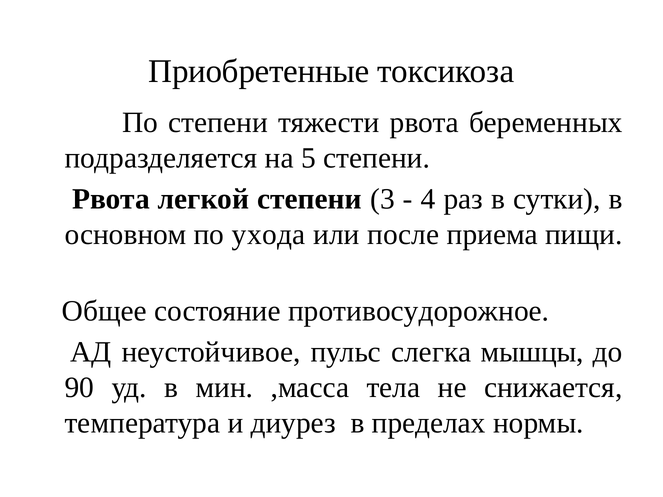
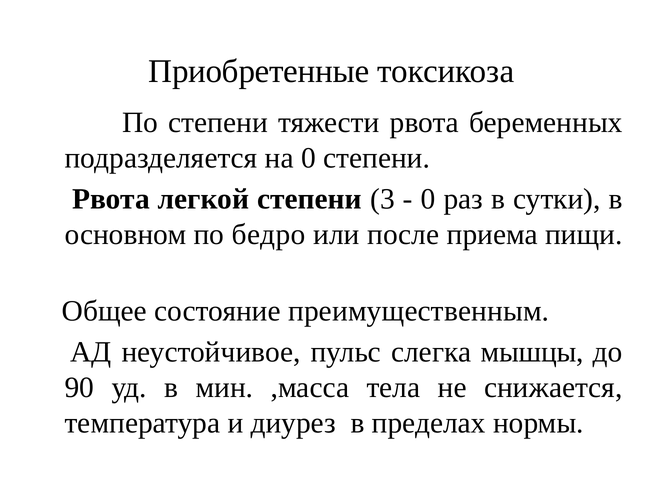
на 5: 5 -> 0 (308, 158)
4: 4 -> 0 (428, 199)
ухода: ухода -> бедро (269, 235)
противосудорожное: противосудорожное -> преимущественным (419, 311)
